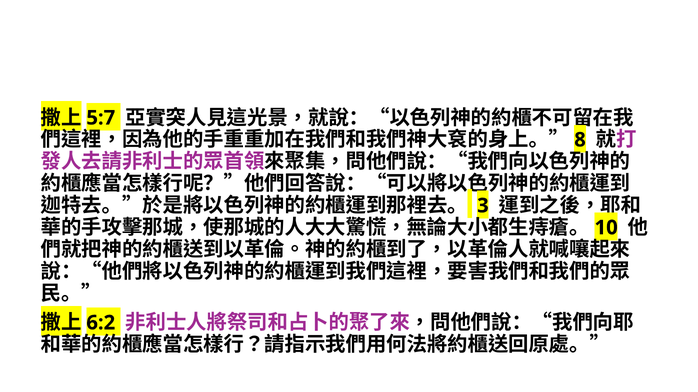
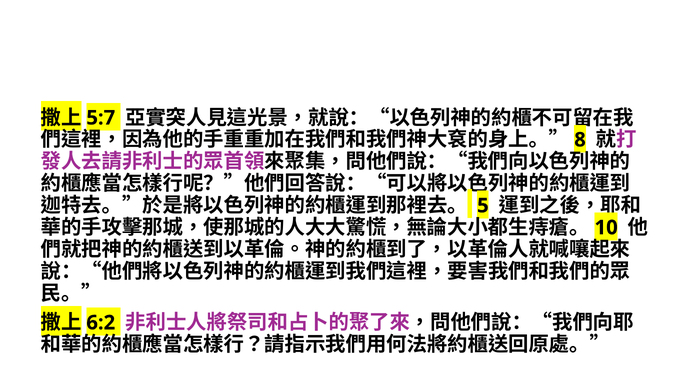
3: 3 -> 5 (483, 206)
